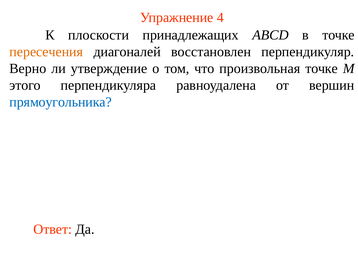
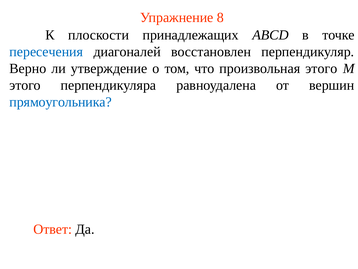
4: 4 -> 8 (220, 17)
пересечения colour: orange -> blue (46, 52)
произвольная точке: точке -> этого (321, 68)
